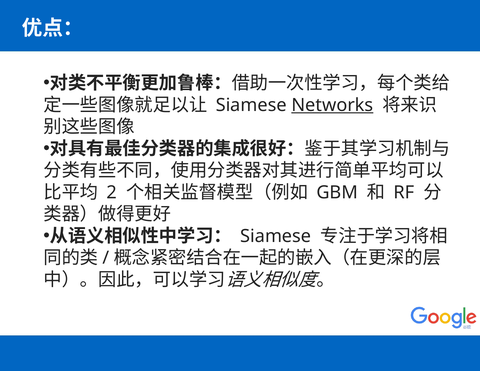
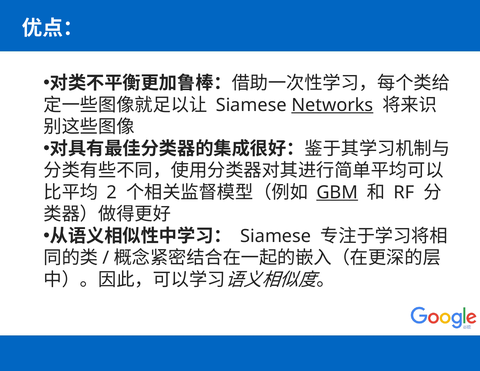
GBM underline: none -> present (337, 192)
